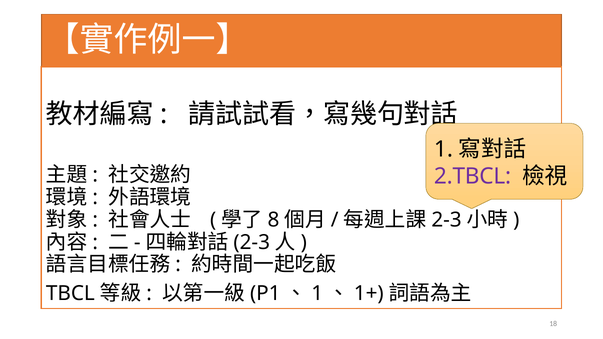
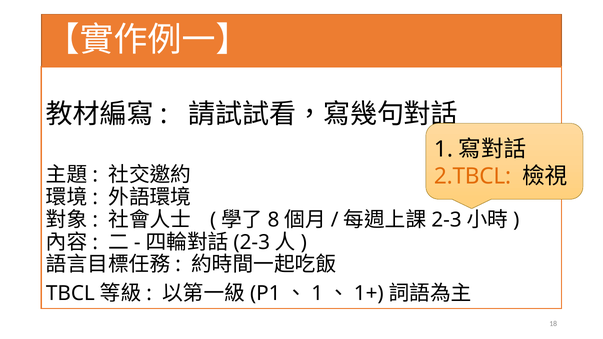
2.TBCL colour: purple -> orange (473, 176)
